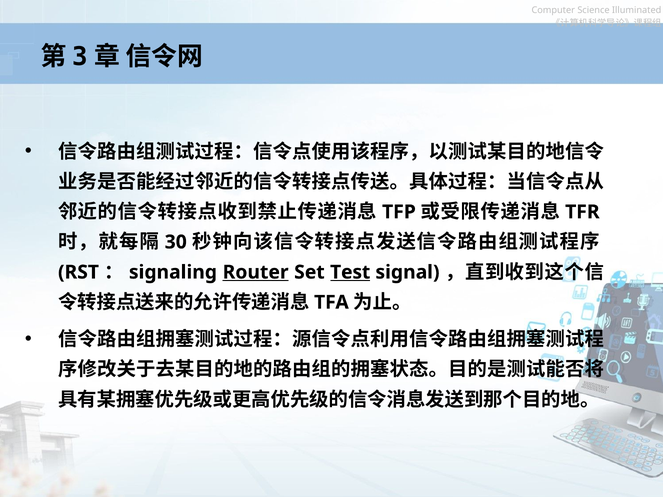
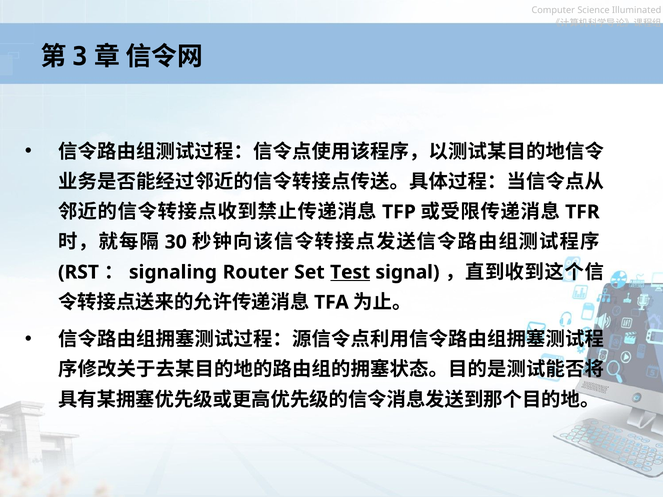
Router underline: present -> none (256, 272)
